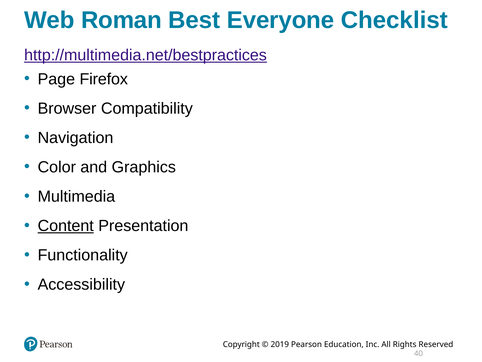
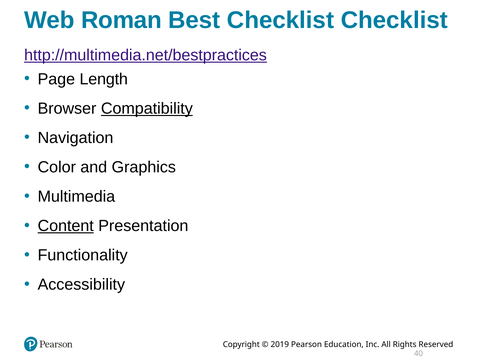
Best Everyone: Everyone -> Checklist (281, 20)
Firefox: Firefox -> Length (104, 79)
Compatibility underline: none -> present (147, 108)
